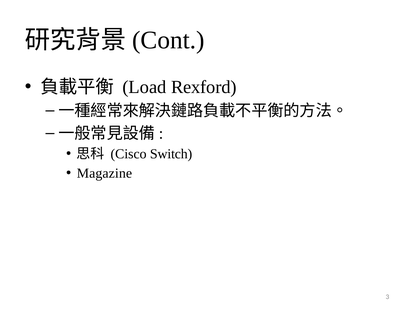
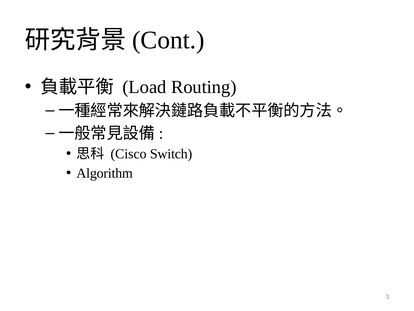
Rexford: Rexford -> Routing (204, 87)
Magazine: Magazine -> Algorithm (105, 173)
